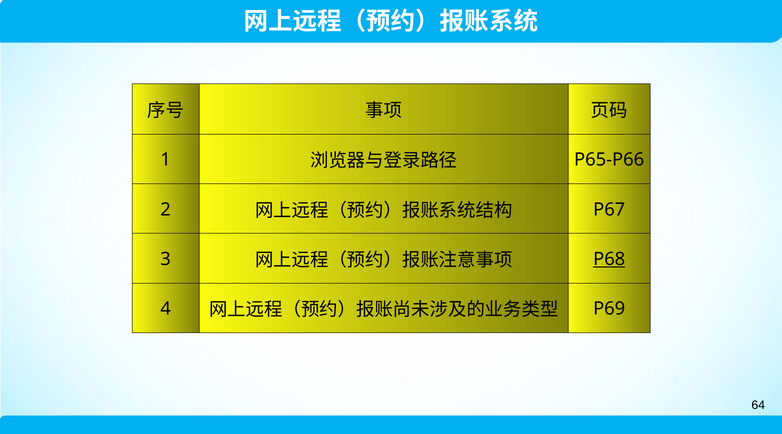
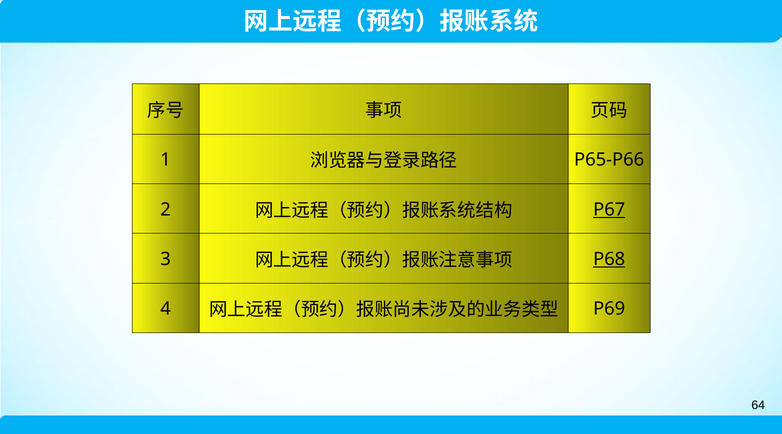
P67 underline: none -> present (609, 210)
